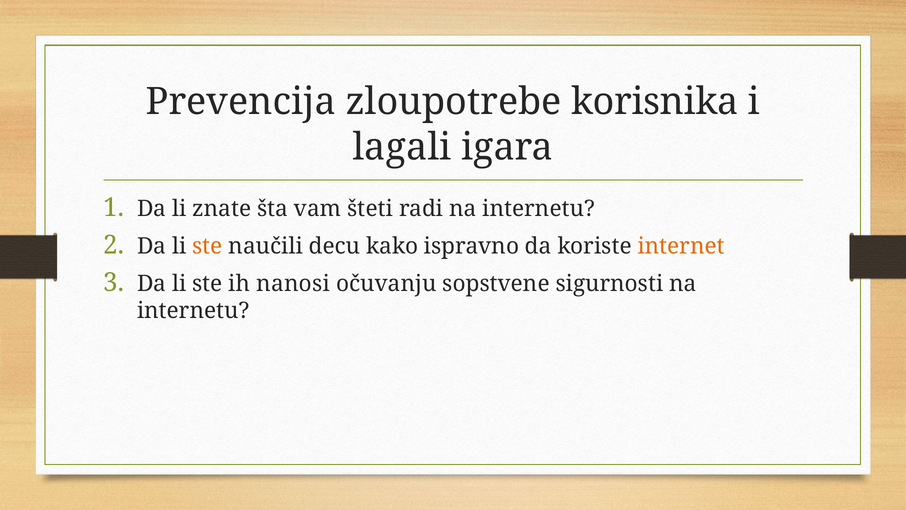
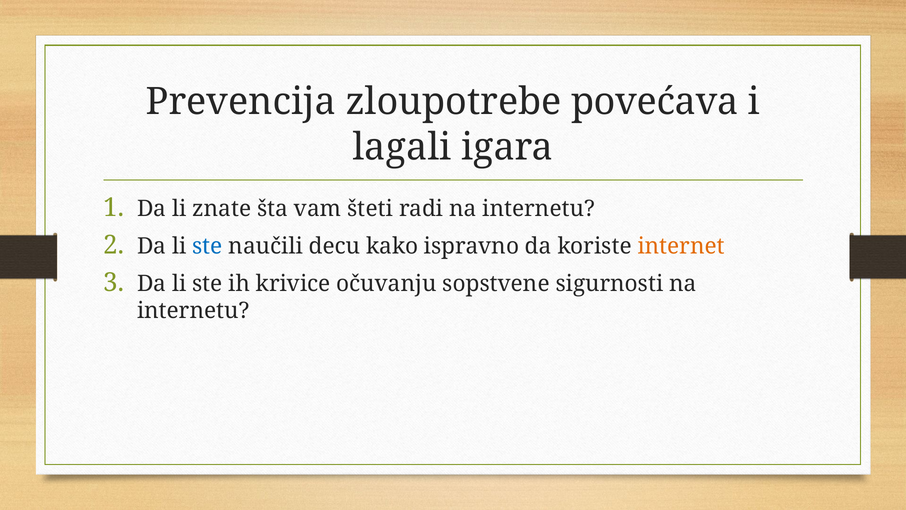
korisnika: korisnika -> povećava (655, 102)
ste colour: orange -> blue (207, 246)
nanosi: nanosi -> krivice (293, 283)
